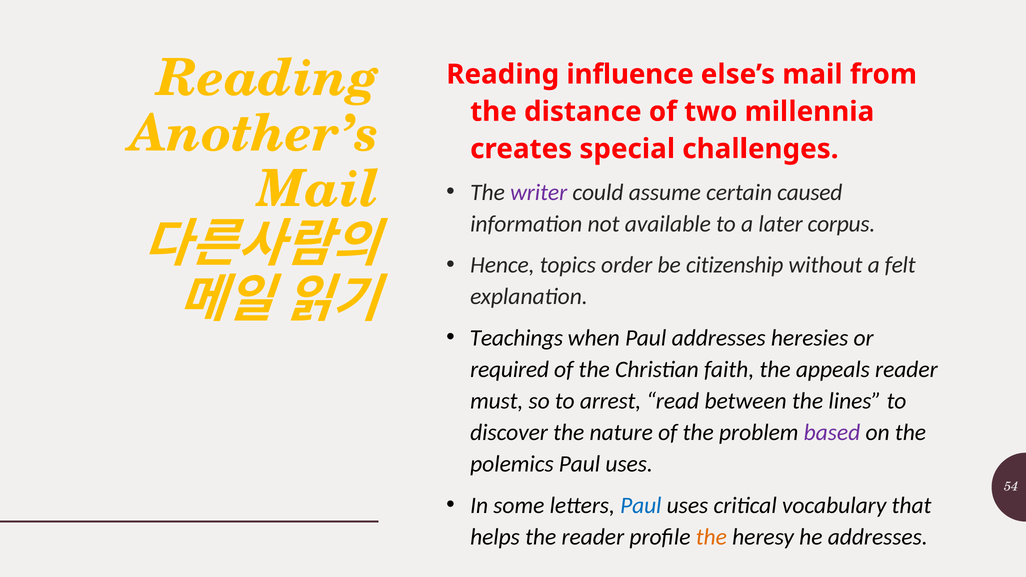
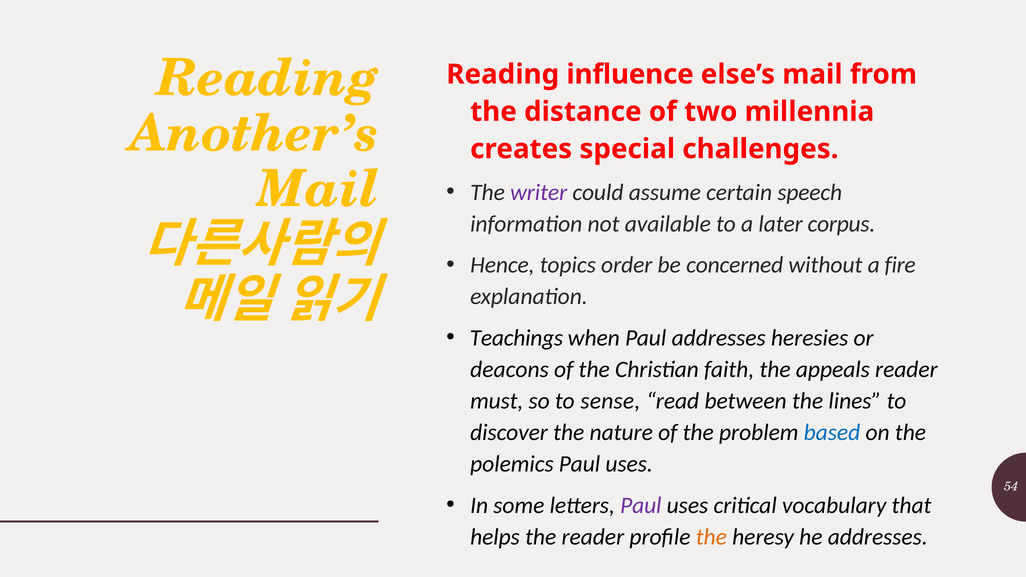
caused: caused -> speech (810, 192)
citizenship: citizenship -> concerned (735, 265)
felt: felt -> fire (900, 265)
required: required -> deacons (510, 370)
arrest: arrest -> sense (610, 401)
based colour: purple -> blue (832, 433)
Paul colour: blue -> purple (641, 505)
